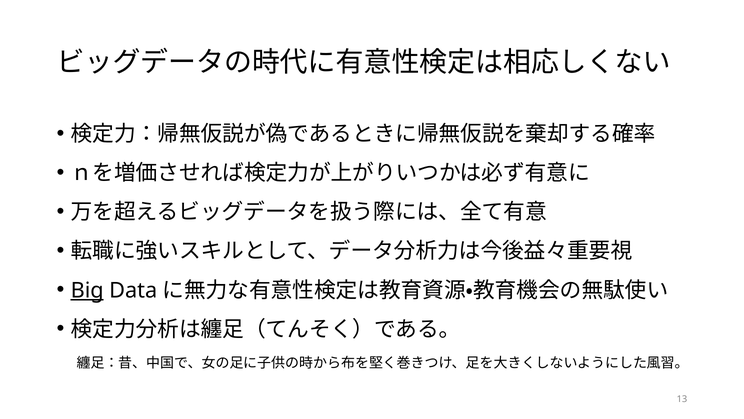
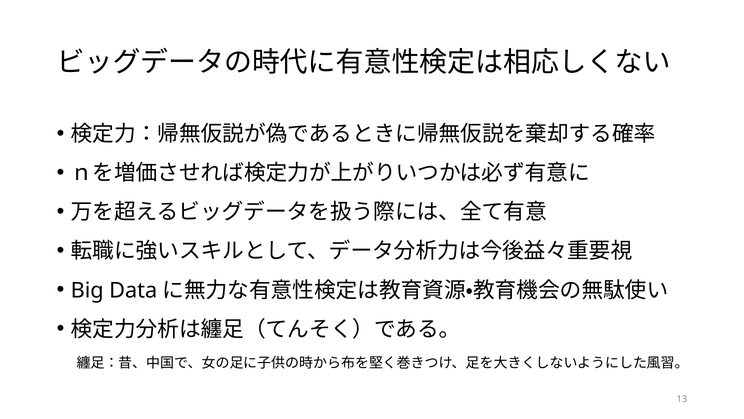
Big underline: present -> none (87, 290)
